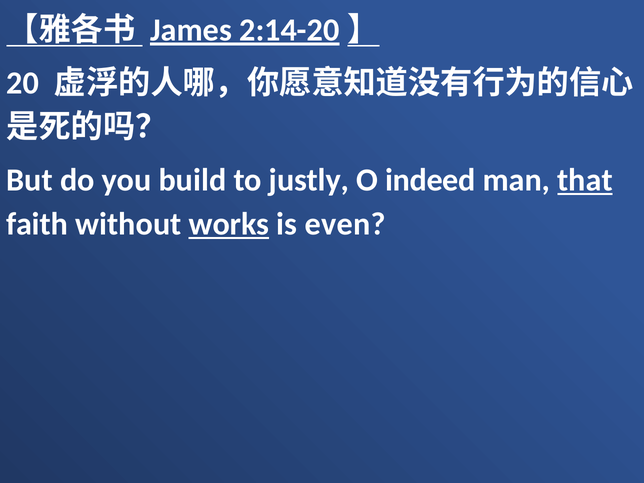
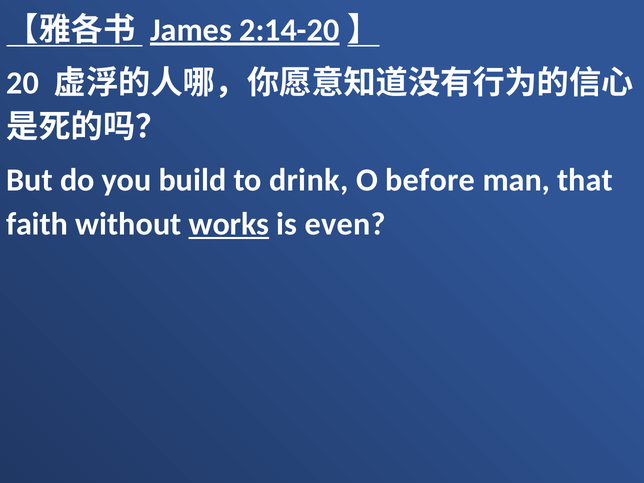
justly: justly -> drink (309, 180)
indeed: indeed -> before (430, 180)
that underline: present -> none (585, 180)
